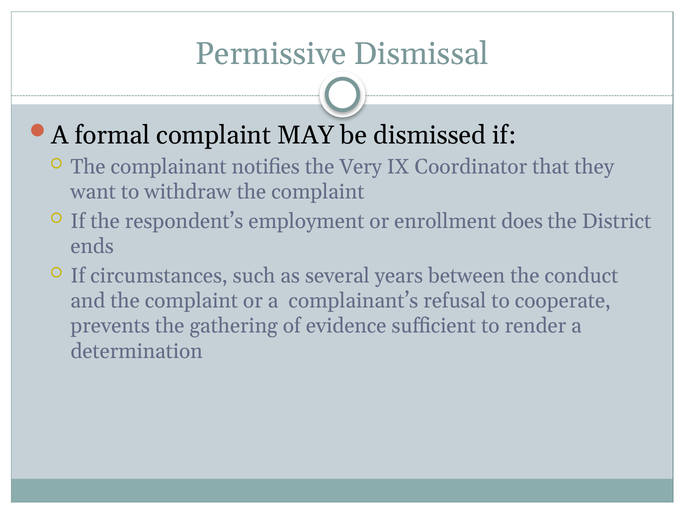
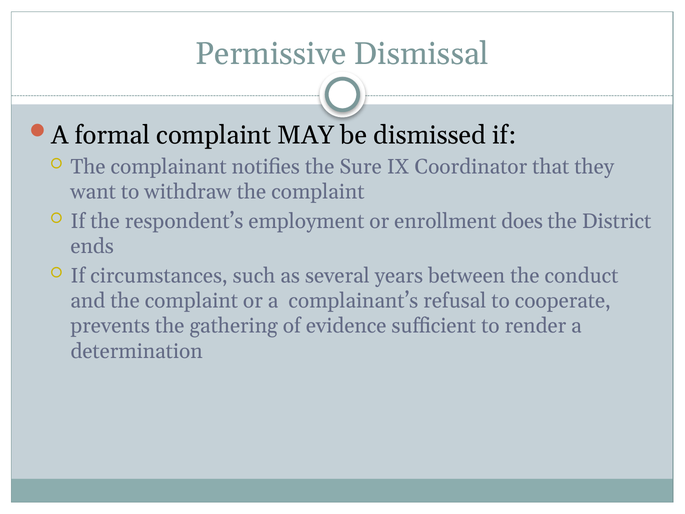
Very: Very -> Sure (361, 167)
